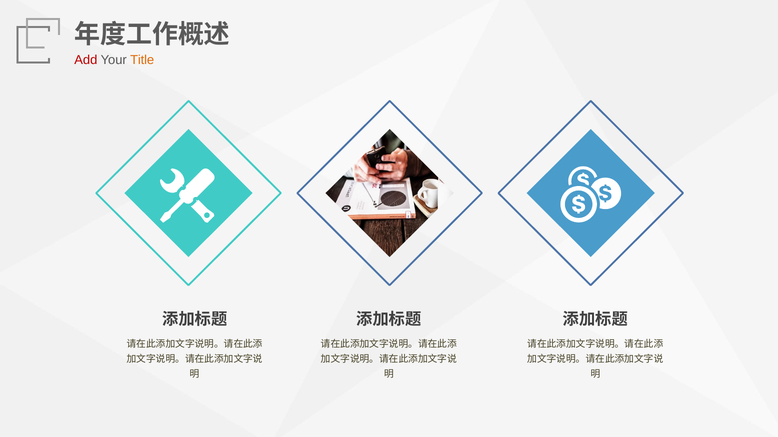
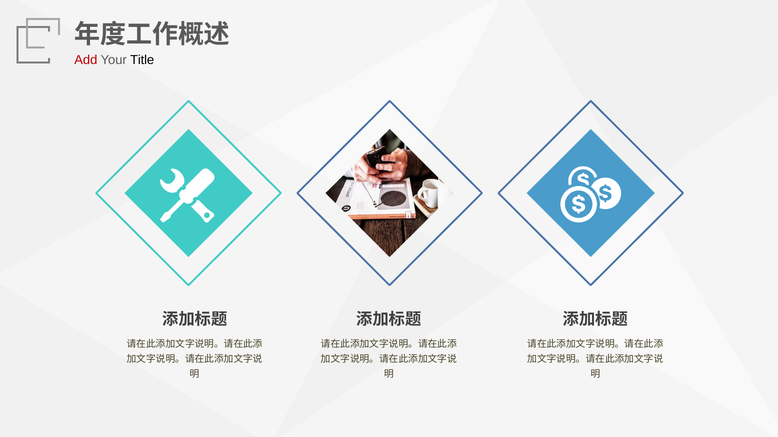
Title colour: orange -> black (142, 60)
